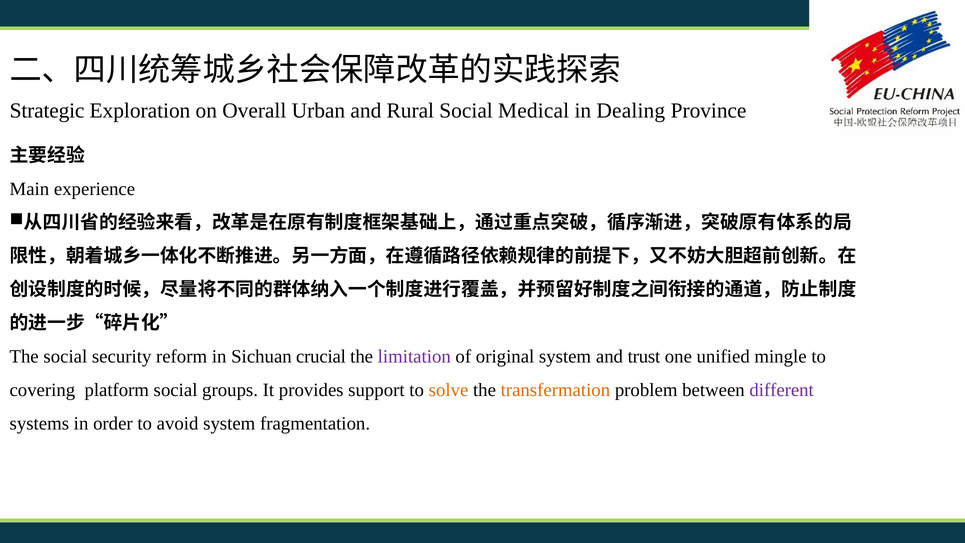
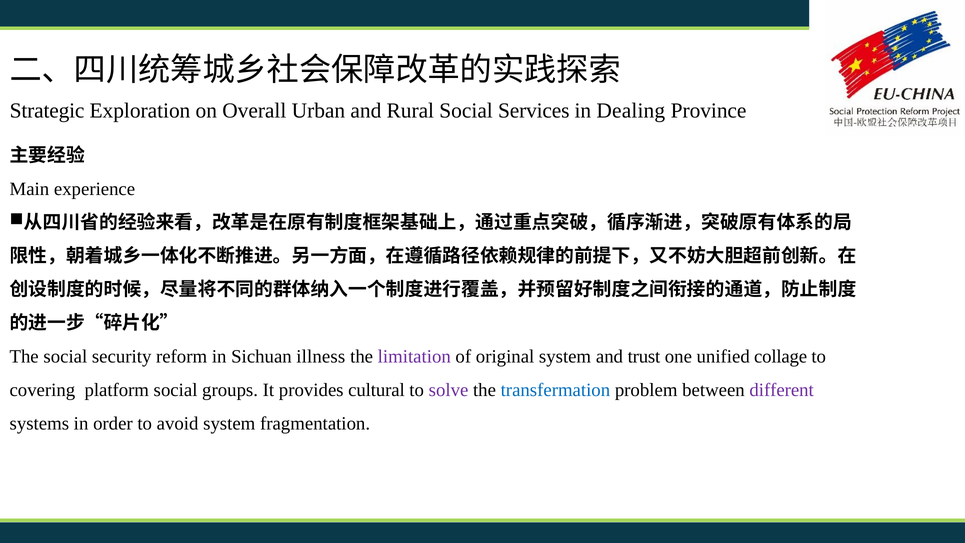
Medical: Medical -> Services (534, 111)
crucial: crucial -> illness (321, 356)
mingle: mingle -> collage (781, 356)
support: support -> cultural (377, 390)
solve colour: orange -> purple (449, 390)
transfermation colour: orange -> blue (555, 390)
